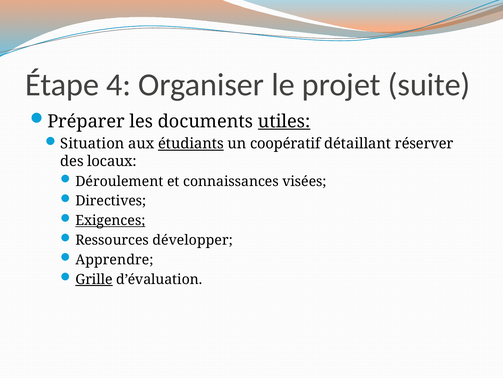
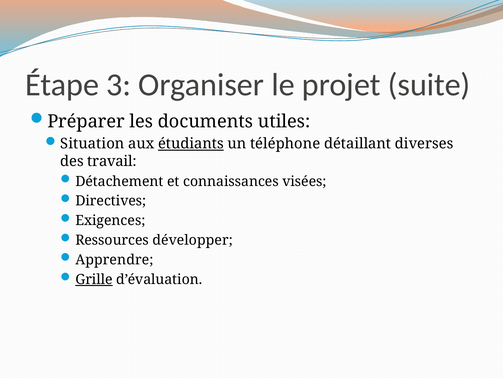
4: 4 -> 3 (119, 85)
utiles underline: present -> none (284, 121)
coopératif: coopératif -> téléphone (285, 143)
réserver: réserver -> diverses (424, 143)
locaux: locaux -> travail (112, 161)
Déroulement: Déroulement -> Détachement (119, 181)
Exigences underline: present -> none (110, 220)
